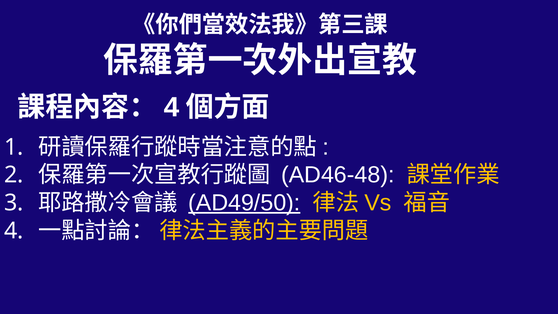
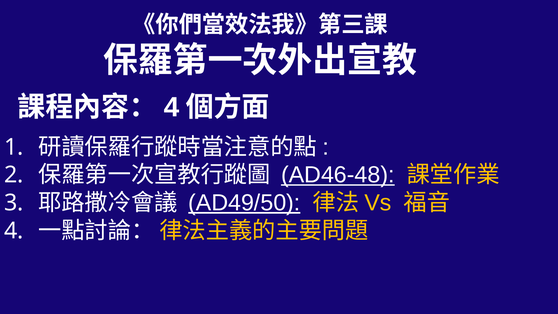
AD46-48 underline: none -> present (338, 175)
